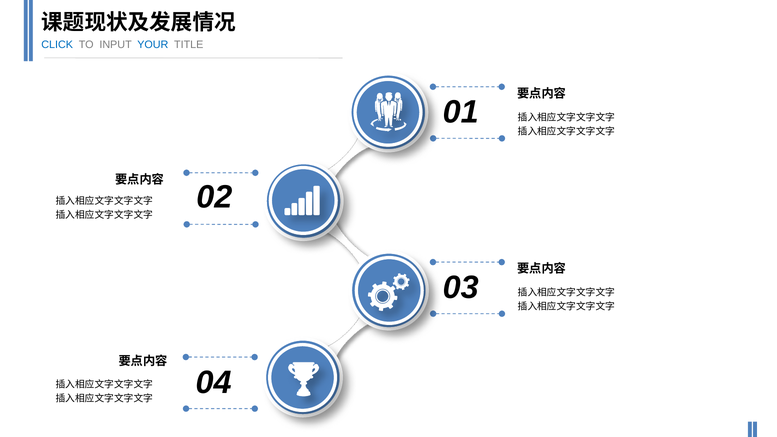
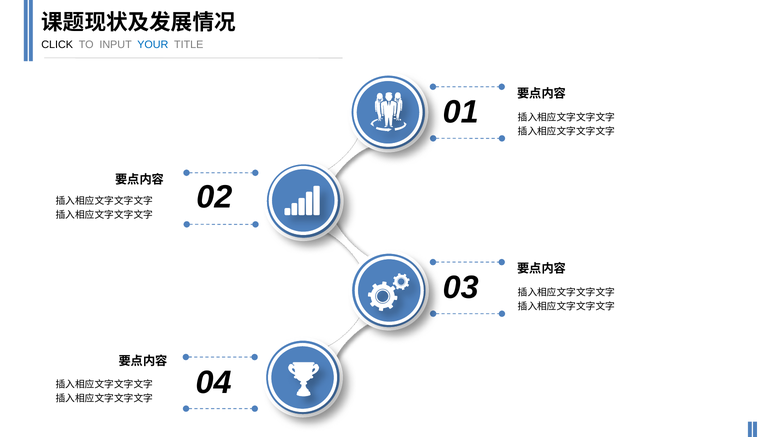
CLICK colour: blue -> black (57, 45)
